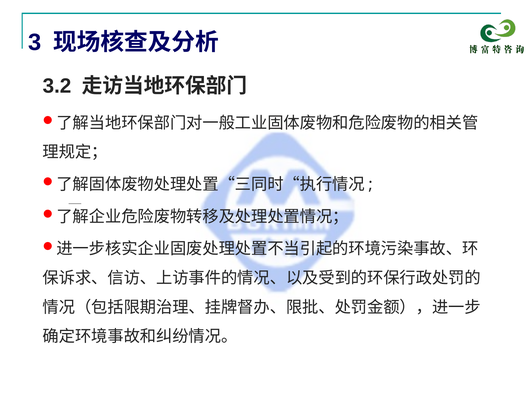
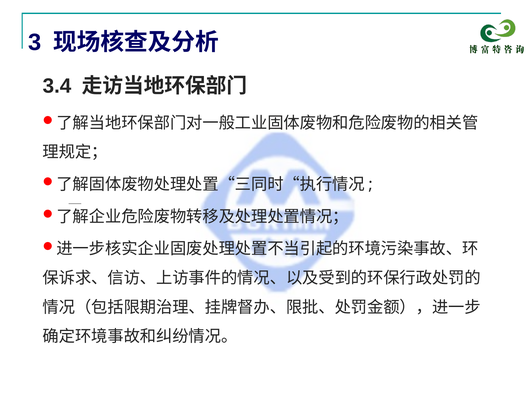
3.2: 3.2 -> 3.4 (57, 86)
